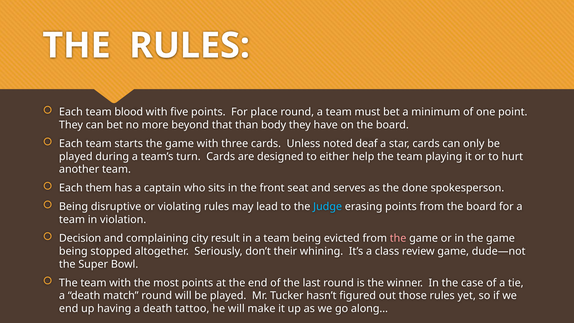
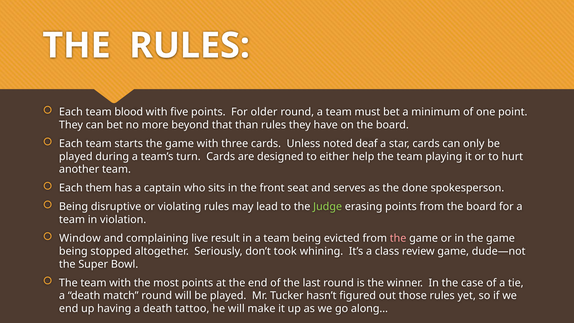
place: place -> older (264, 112)
than body: body -> rules (274, 125)
Judge colour: light blue -> light green (328, 207)
Decision: Decision -> Window (80, 238)
city: city -> live (200, 238)
their: their -> took (285, 251)
